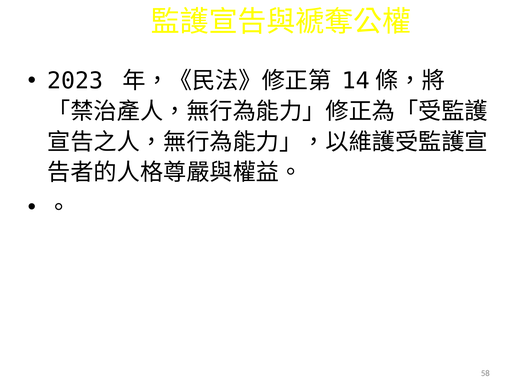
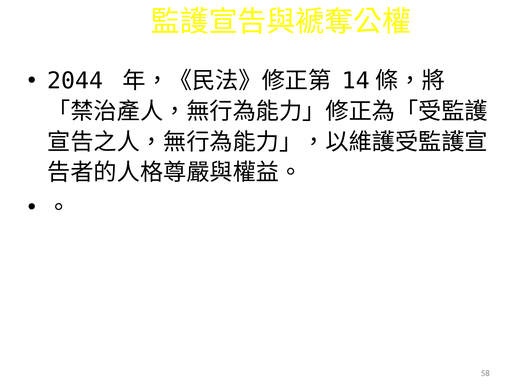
2023: 2023 -> 2044 (75, 81)
